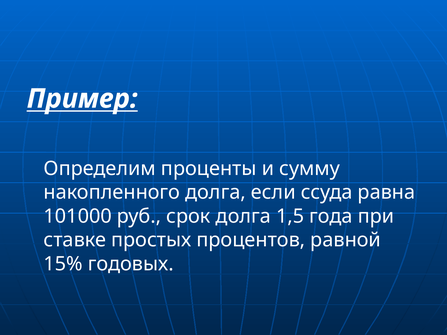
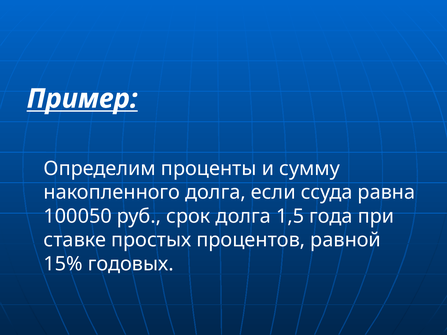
101000: 101000 -> 100050 (78, 216)
